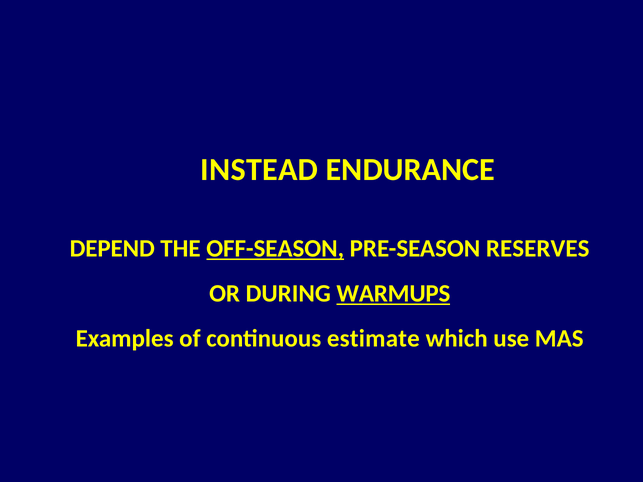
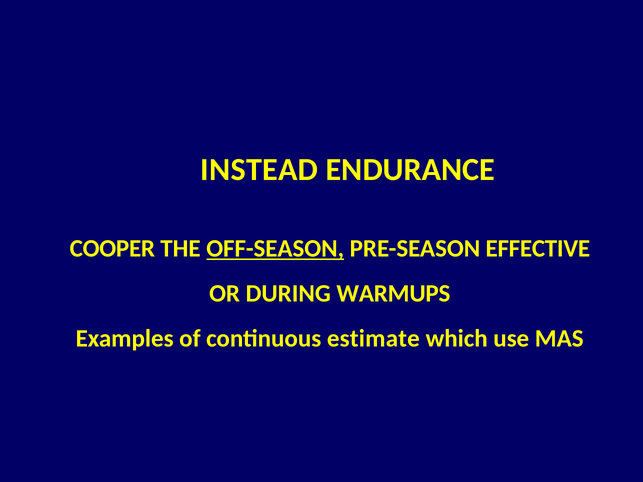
DEPEND: DEPEND -> COOPER (112, 248)
RESERVES: RESERVES -> EFFECTIVE (538, 248)
WARMUPS underline: present -> none (393, 293)
